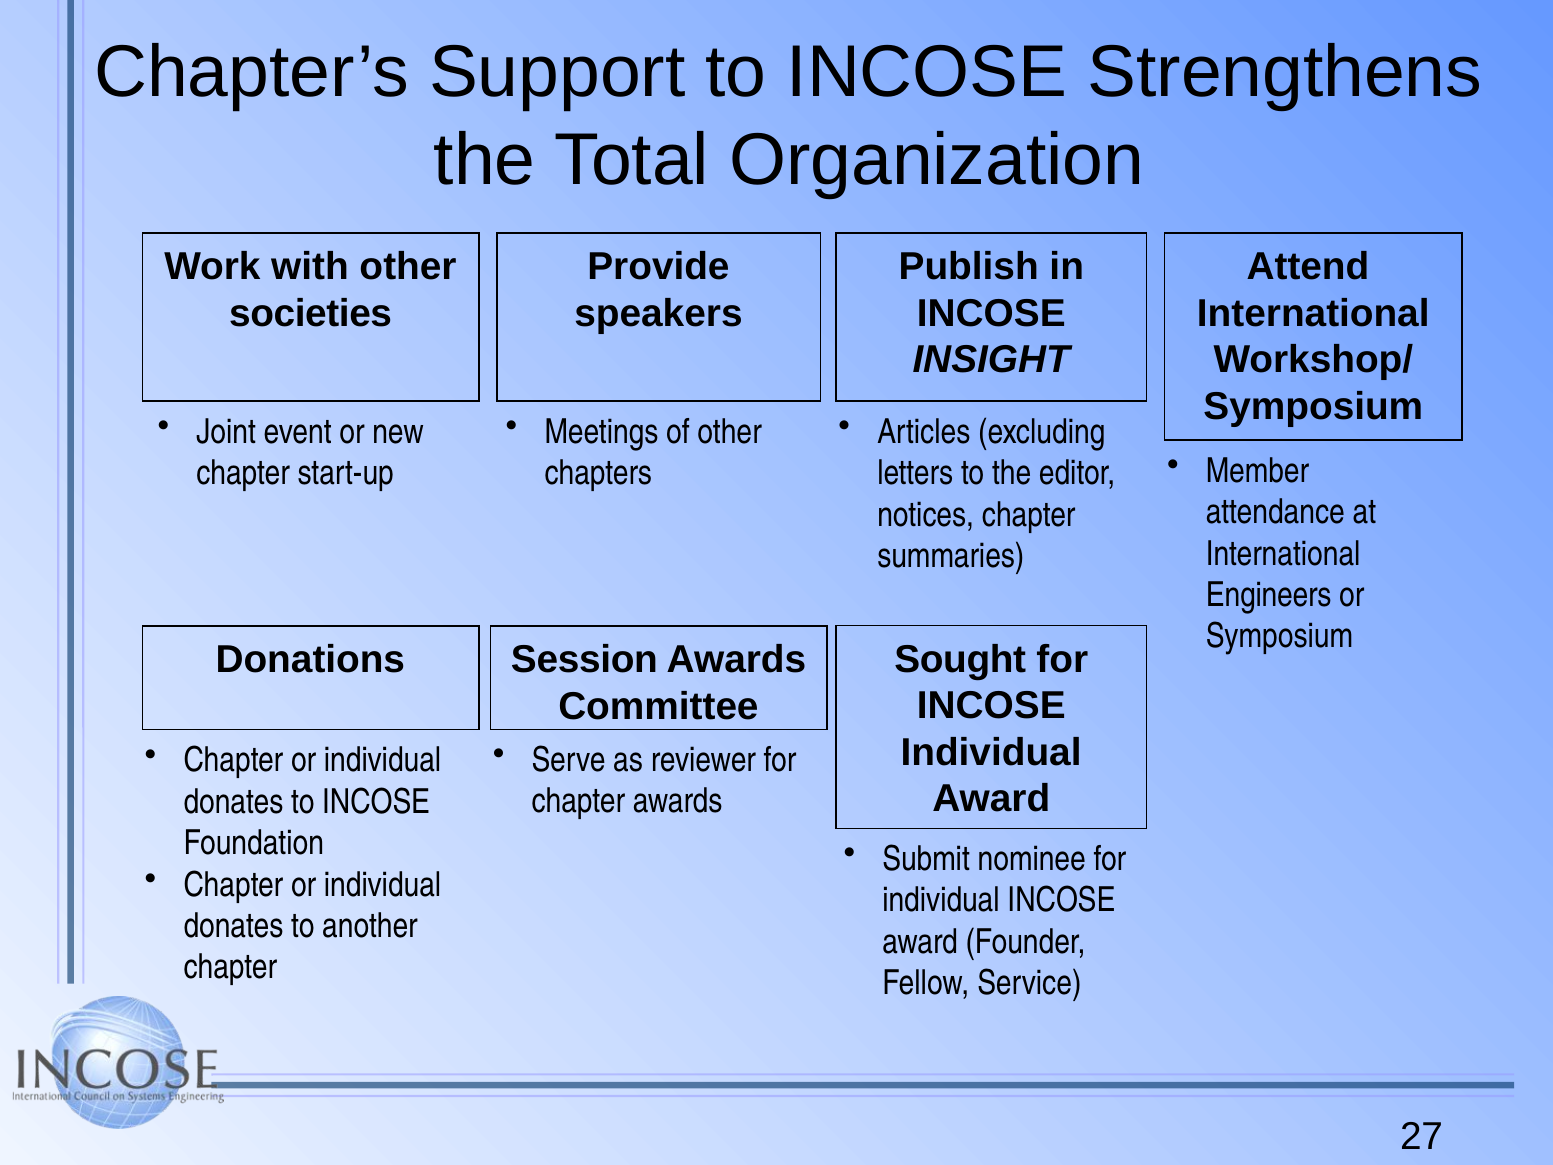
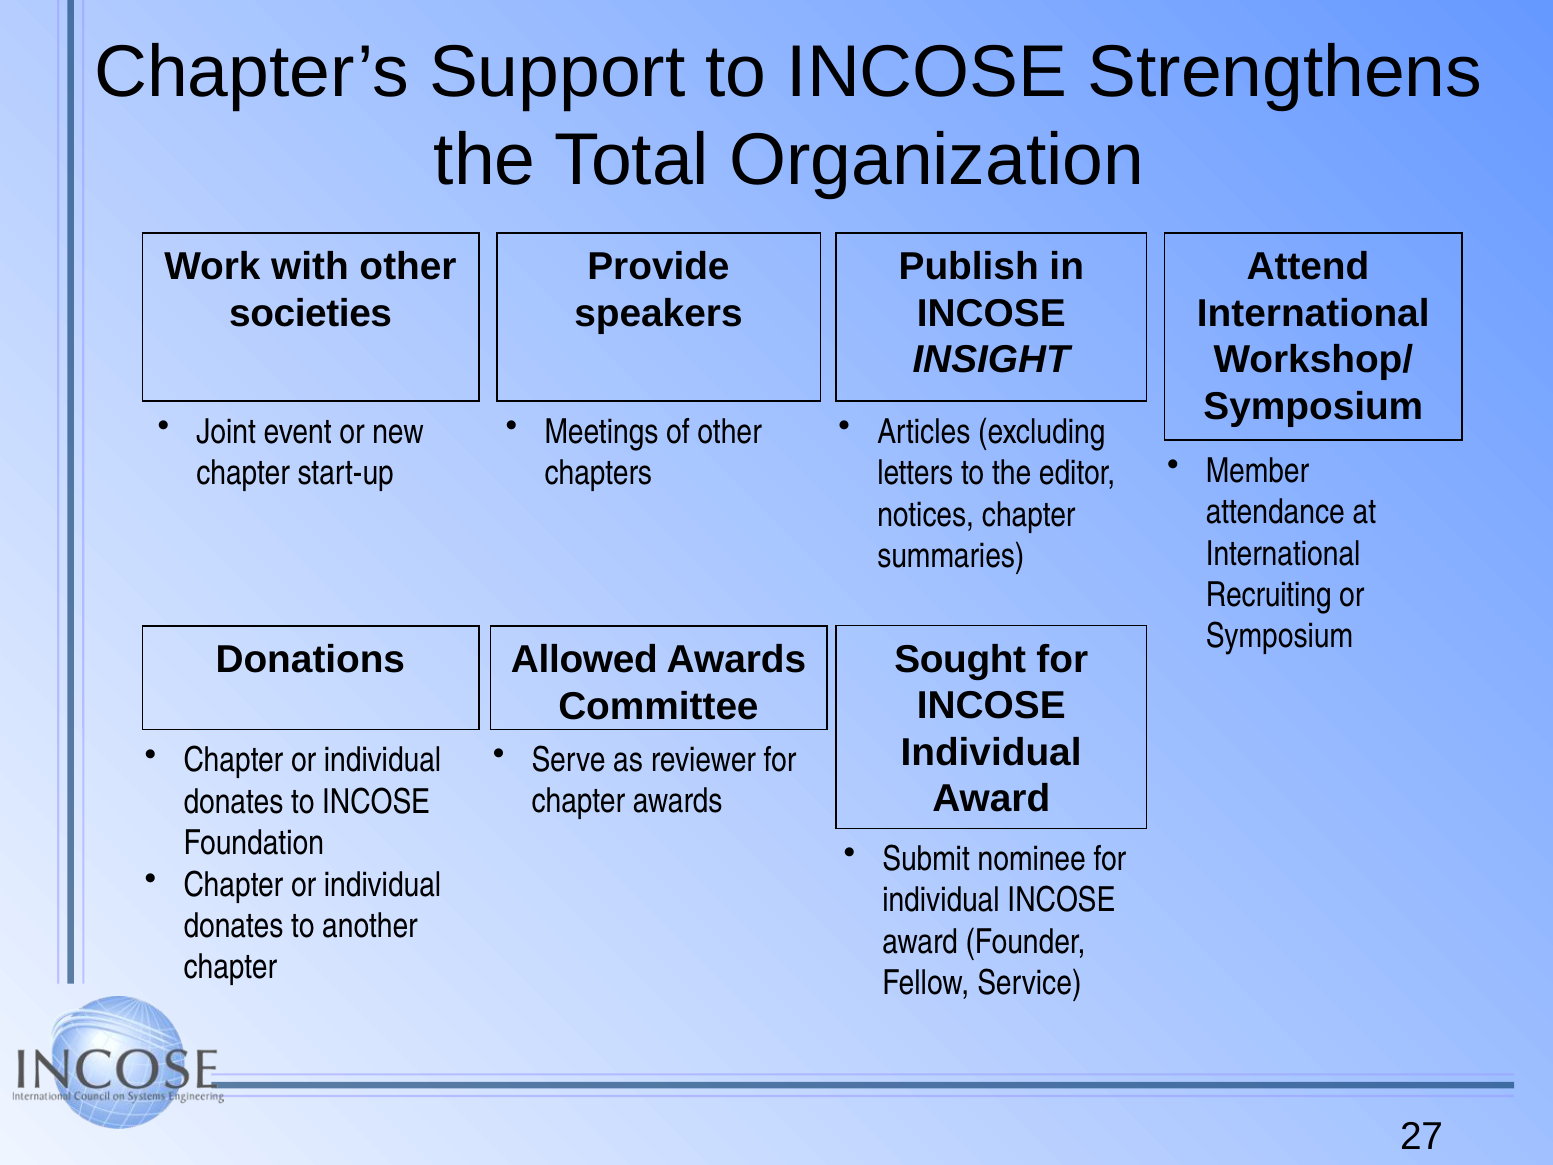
Engineers: Engineers -> Recruiting (1269, 595)
Session: Session -> Allowed (584, 660)
